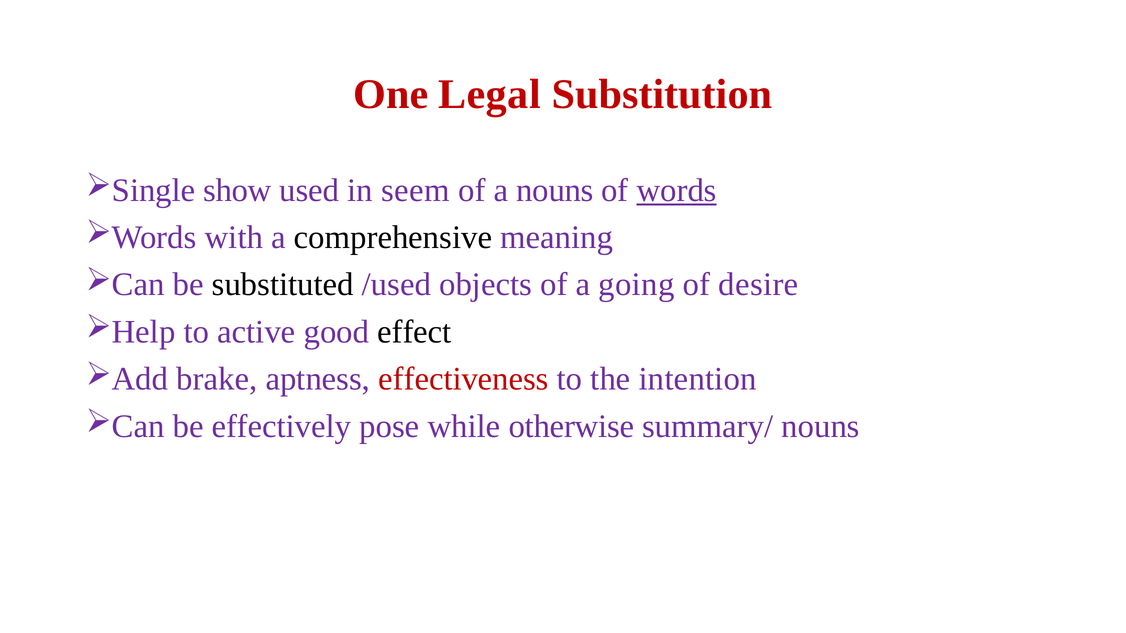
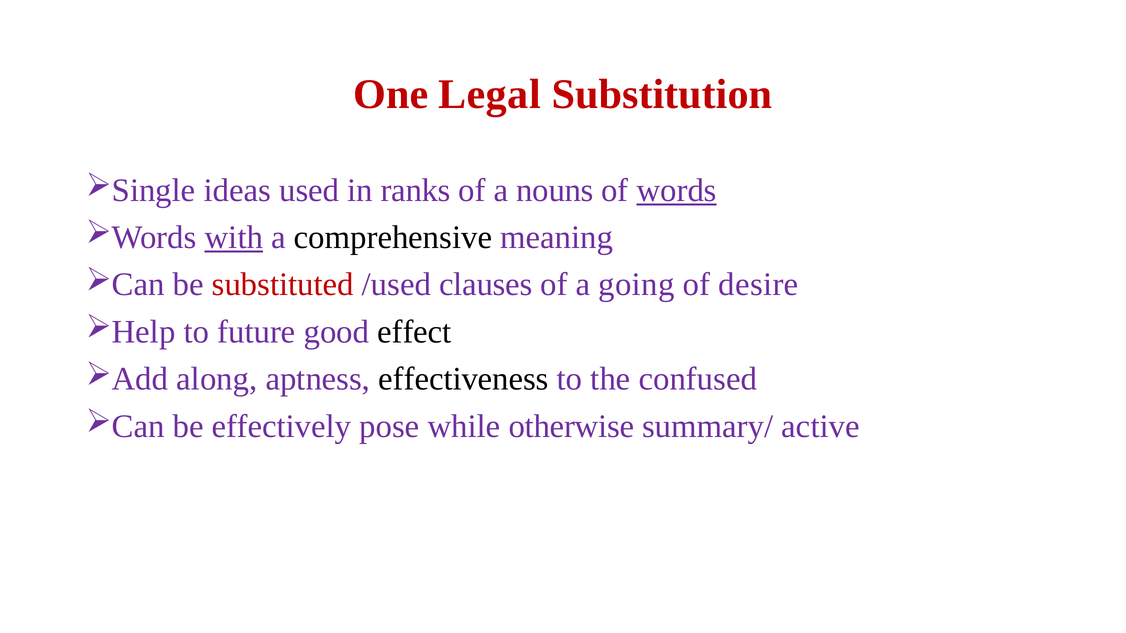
show: show -> ideas (237, 190)
seem: seem -> ranks (416, 190)
with underline: none -> present (234, 238)
substituted colour: black -> red (283, 285)
objects: objects -> clauses (486, 285)
active: active -> future (256, 332)
brake: brake -> along (217, 379)
effectiveness colour: red -> black (464, 379)
intention: intention -> confused (698, 379)
summary/ nouns: nouns -> active (821, 426)
